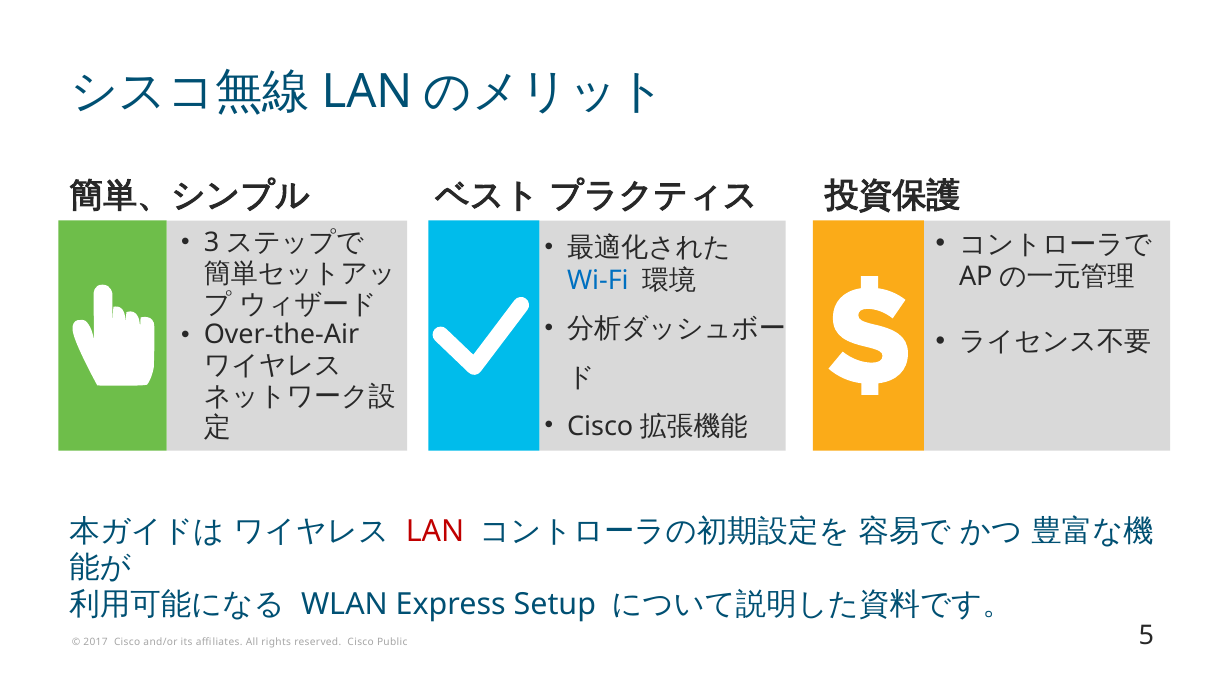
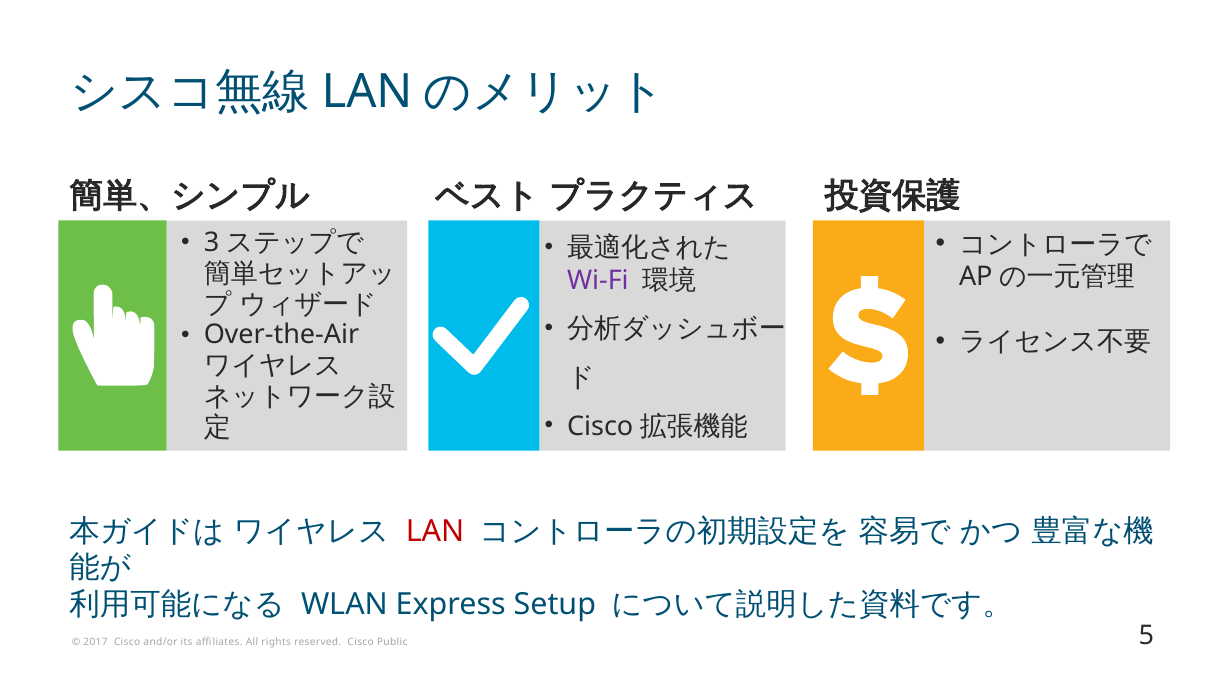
Wi-Fi colour: blue -> purple (598, 280)
